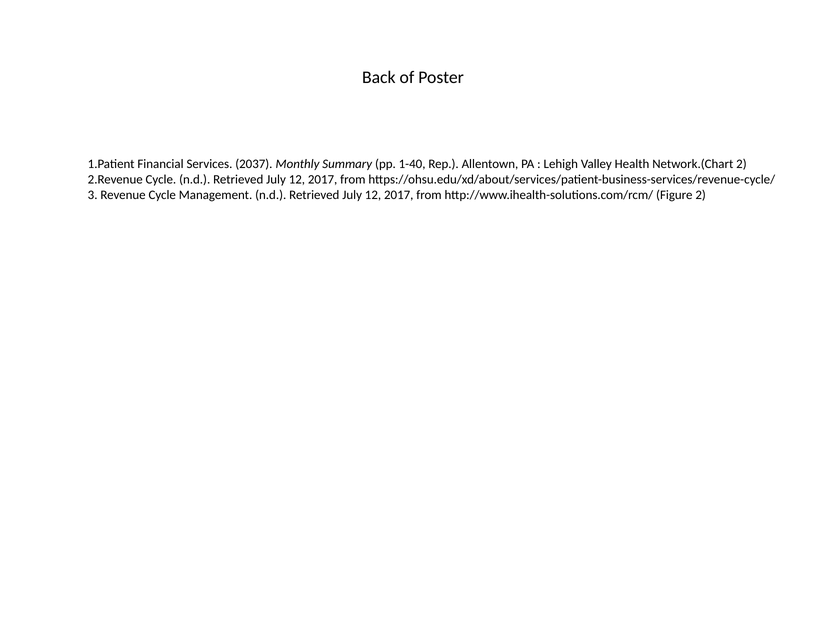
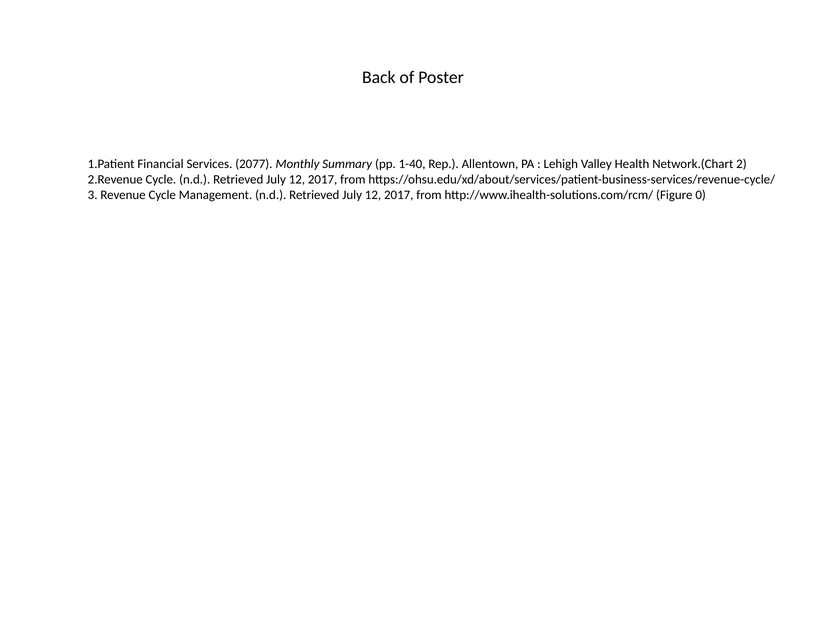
2037: 2037 -> 2077 (254, 164)
Figure 2: 2 -> 0 (701, 195)
